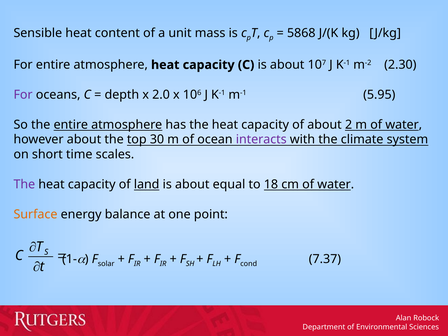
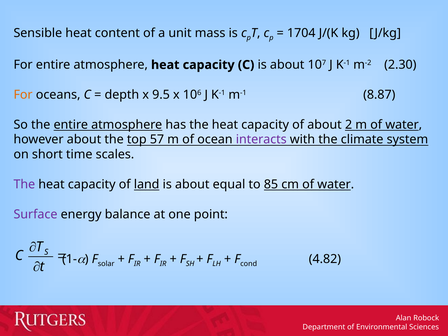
5868: 5868 -> 1704 (301, 33)
For colour: purple -> orange (23, 95)
2.0: 2.0 -> 9.5 (161, 95)
5.95: 5.95 -> 8.87 (379, 95)
30: 30 -> 57 (157, 140)
18: 18 -> 85 (271, 184)
Surface colour: orange -> purple (35, 214)
7.37: 7.37 -> 4.82 (325, 259)
